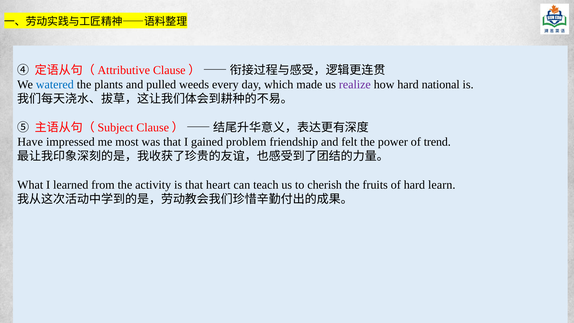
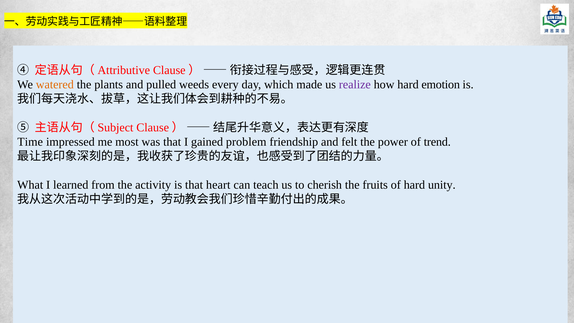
watered colour: blue -> orange (55, 84)
national: national -> emotion (441, 84)
Have: Have -> Time (30, 142)
learn: learn -> unity (442, 185)
